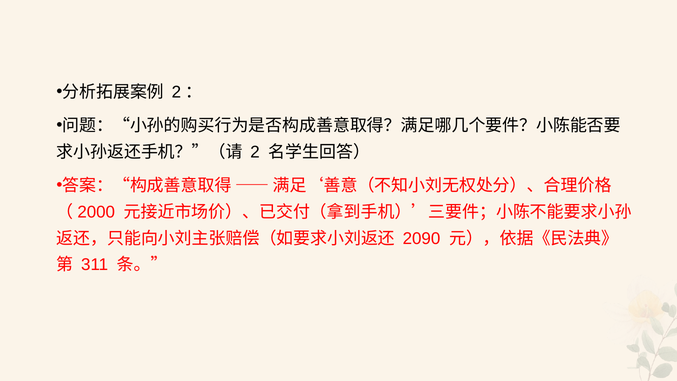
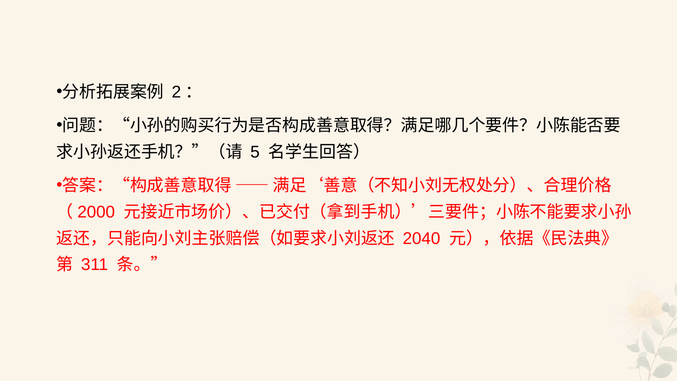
2: 2 -> 5 (255, 152)
2090: 2090 -> 2040 (422, 238)
